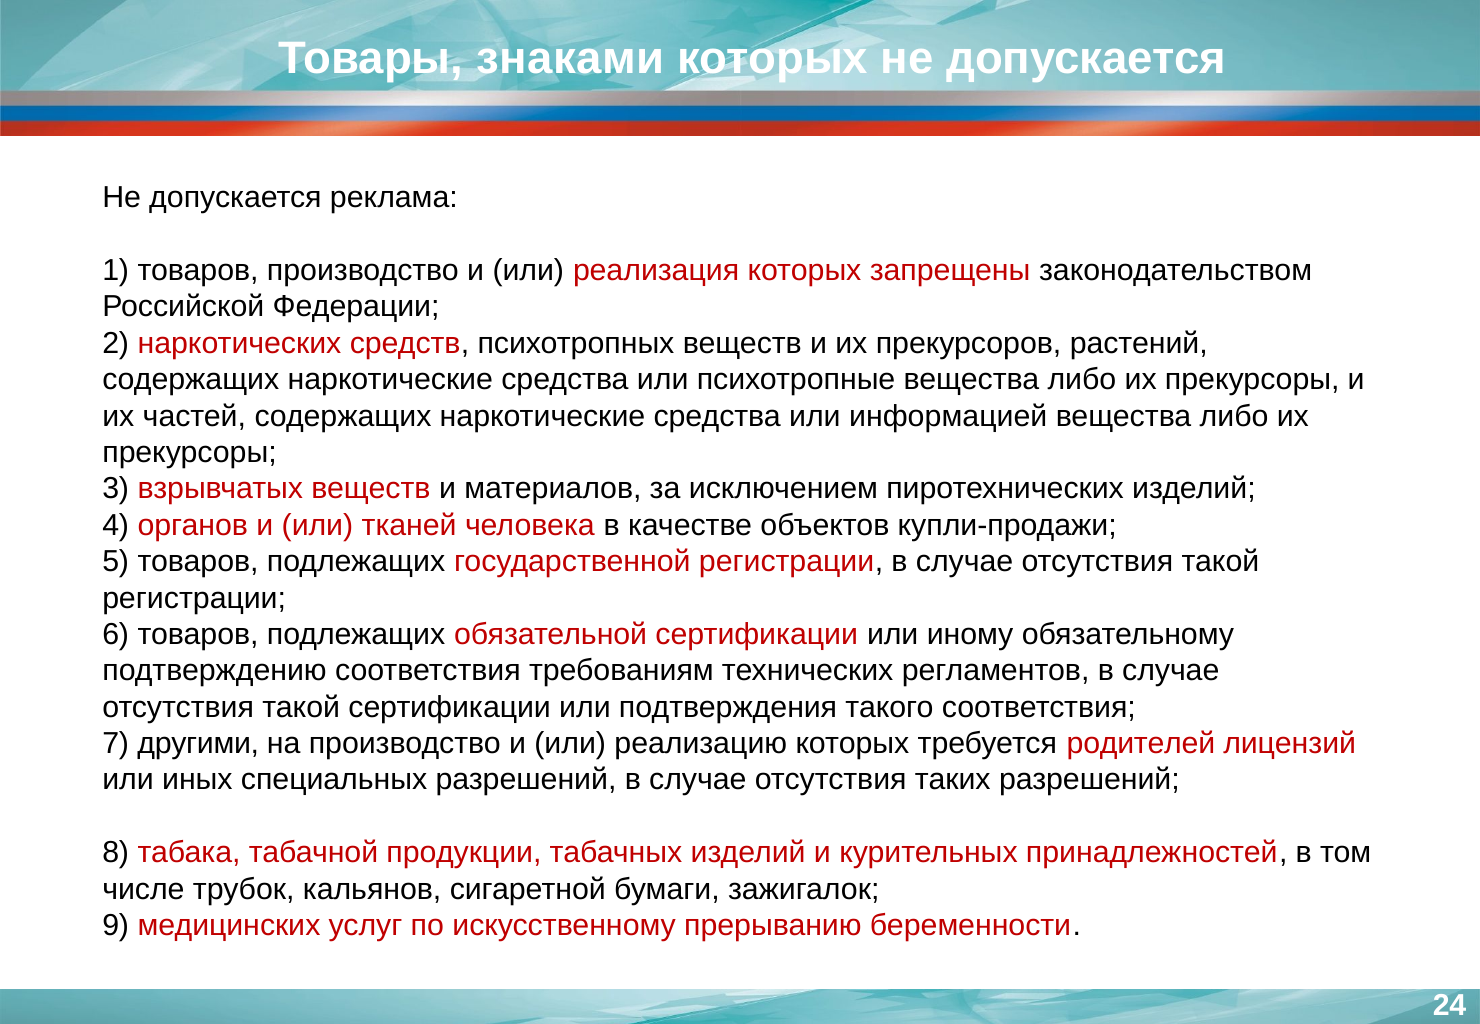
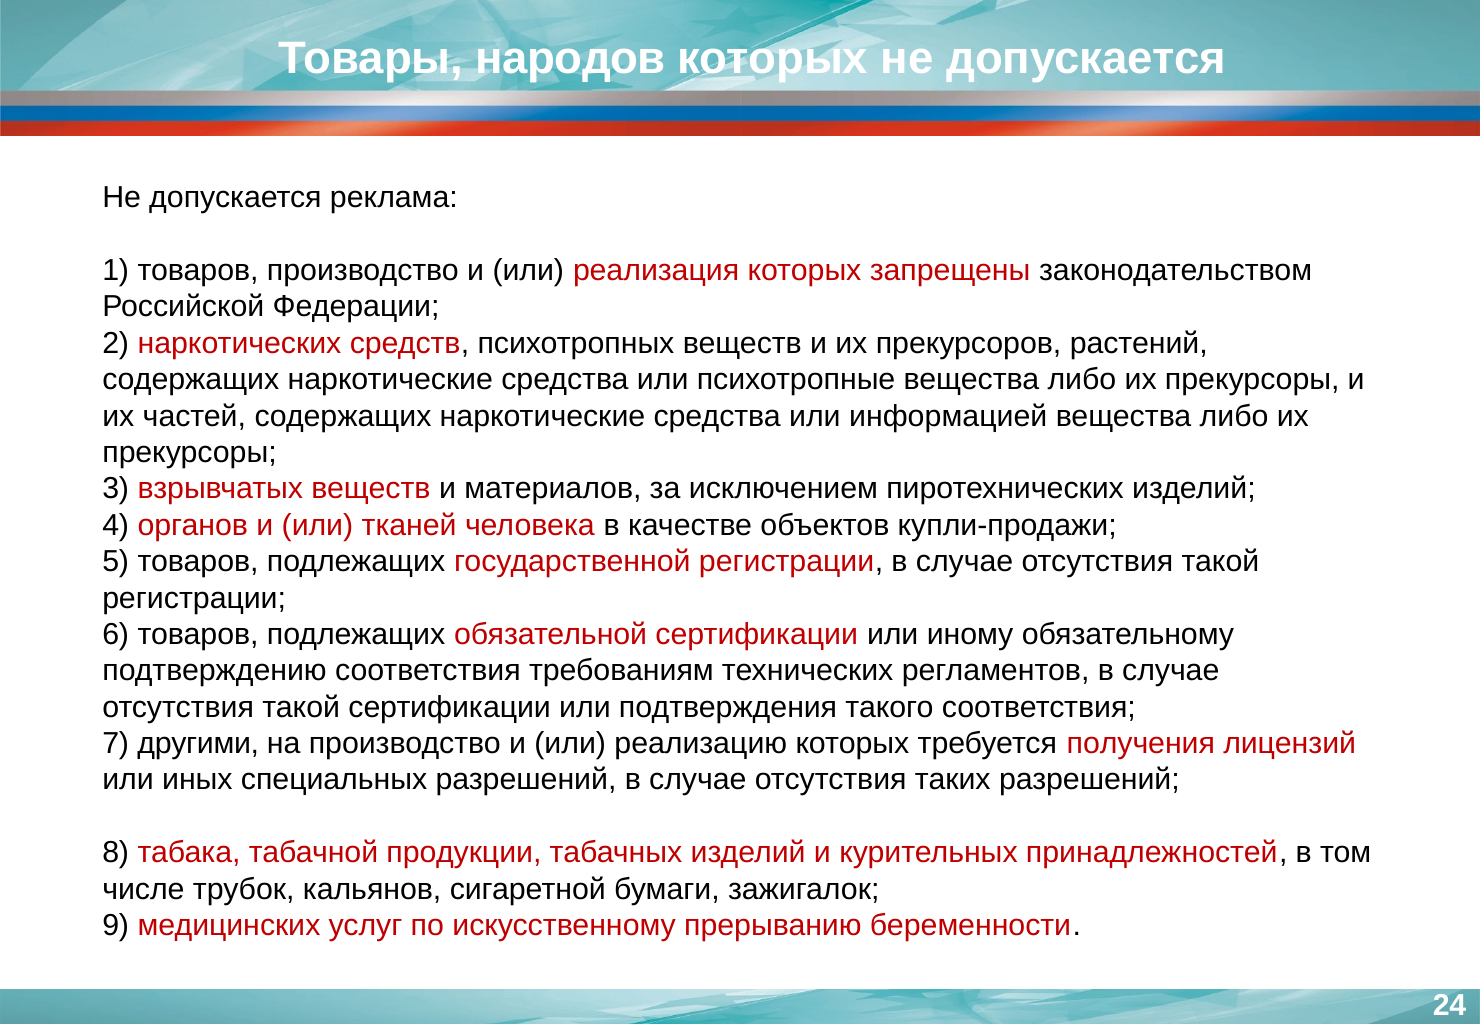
знаками: знаками -> народов (571, 59)
родителей: родителей -> получения (1141, 744)
